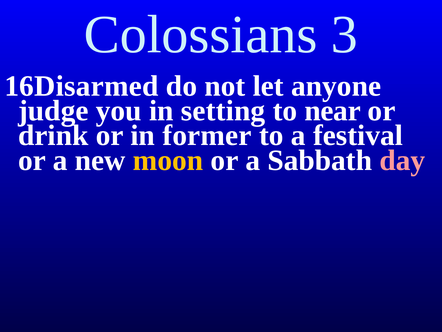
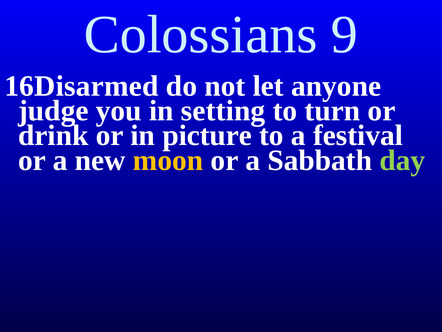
3: 3 -> 9 (344, 35)
near: near -> turn (332, 111)
former: former -> picture (207, 135)
day colour: pink -> light green (402, 160)
